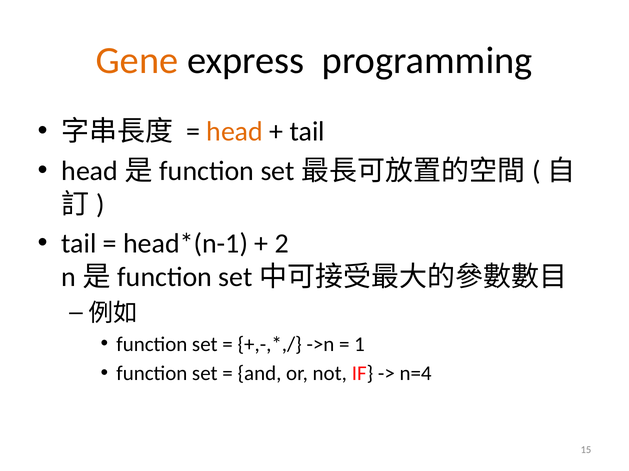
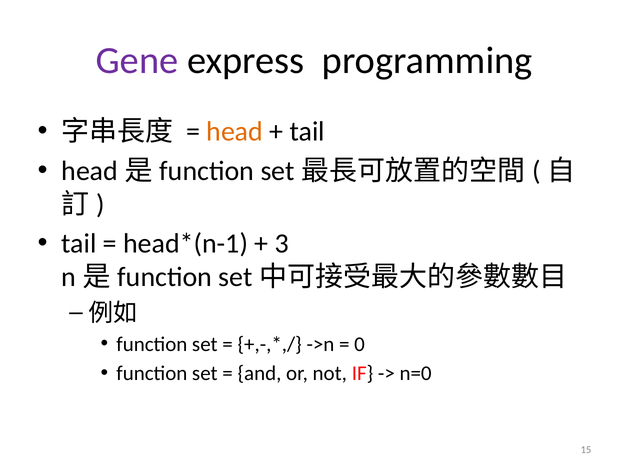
Gene colour: orange -> purple (137, 61)
2: 2 -> 3 (282, 244)
1: 1 -> 0 (360, 345)
n=4: n=4 -> n=0 (416, 374)
